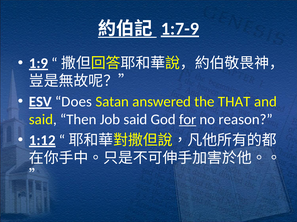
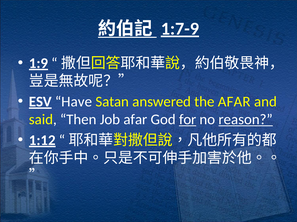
Does: Does -> Have (74, 102)
the THAT: THAT -> AFAR (234, 102)
Job said: said -> afar (135, 120)
reason underline: none -> present (246, 120)
